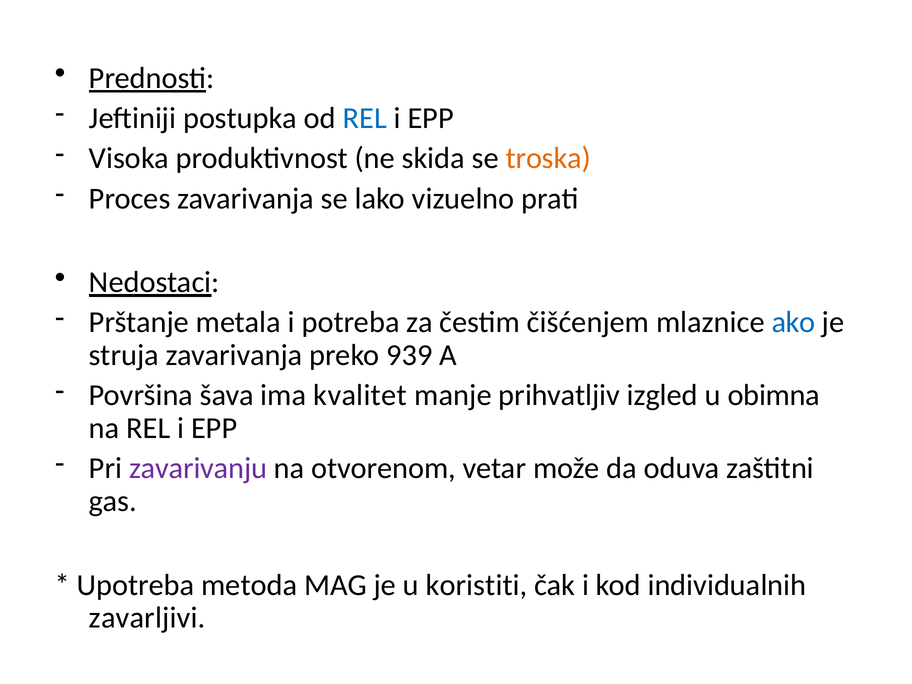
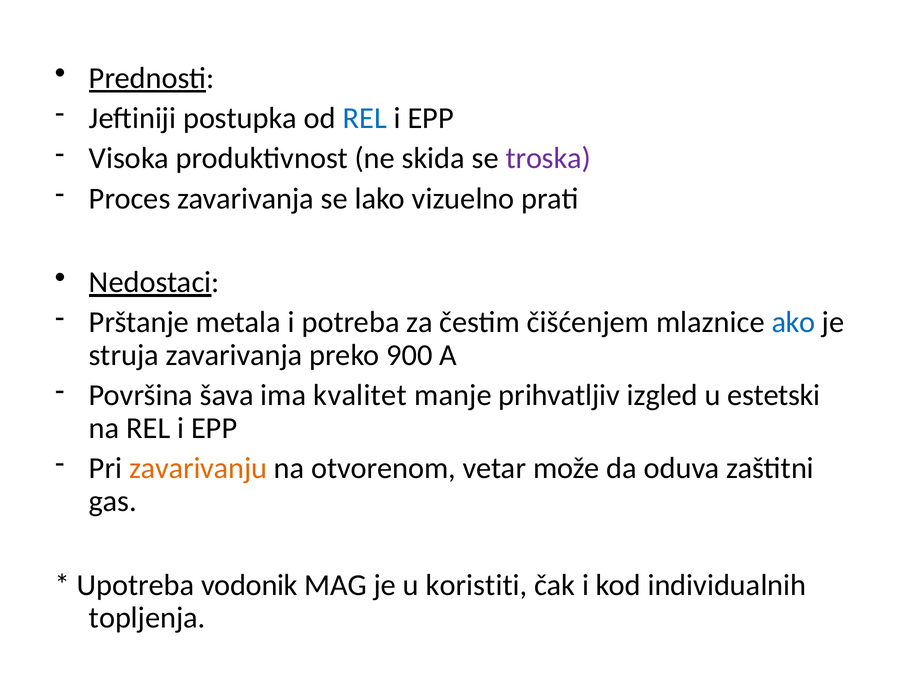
troska colour: orange -> purple (548, 158)
939: 939 -> 900 (409, 355)
obimna: obimna -> estetski (774, 395)
zavarivanju colour: purple -> orange (198, 468)
metoda: metoda -> vodonik (249, 585)
zavarljivi: zavarljivi -> topljenja (147, 618)
